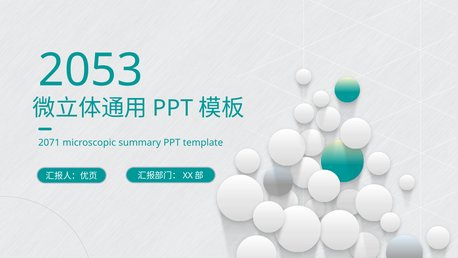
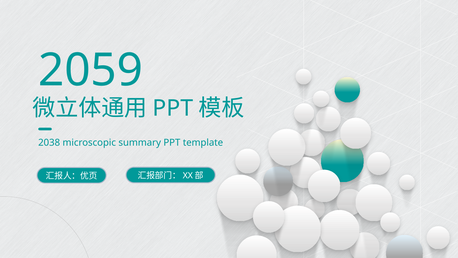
2053: 2053 -> 2059 (91, 70)
2071: 2071 -> 2038 (49, 142)
